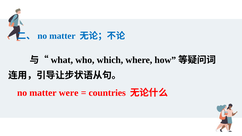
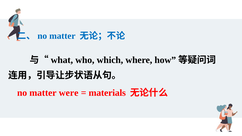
countries: countries -> materials (107, 93)
